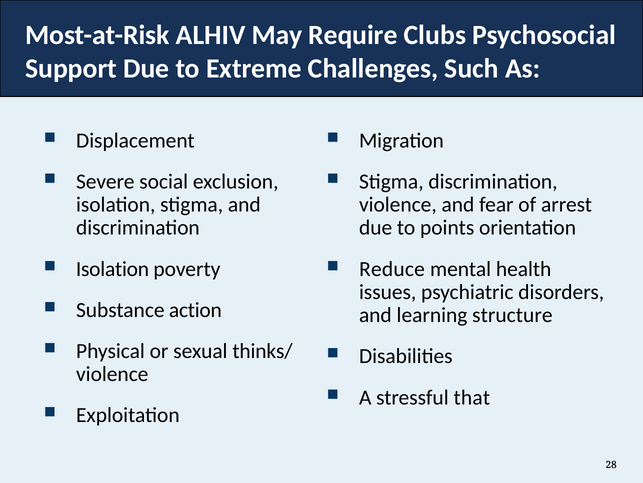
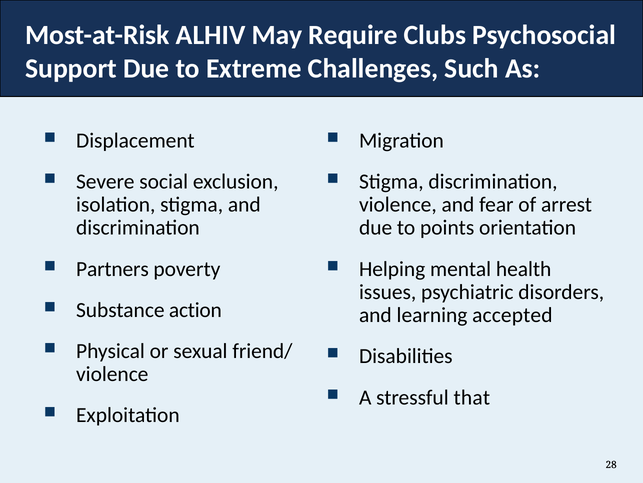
Isolation: Isolation -> Partners (112, 269)
Reduce: Reduce -> Helping (392, 269)
structure: structure -> accepted (512, 315)
thinks/: thinks/ -> friend/ (262, 351)
